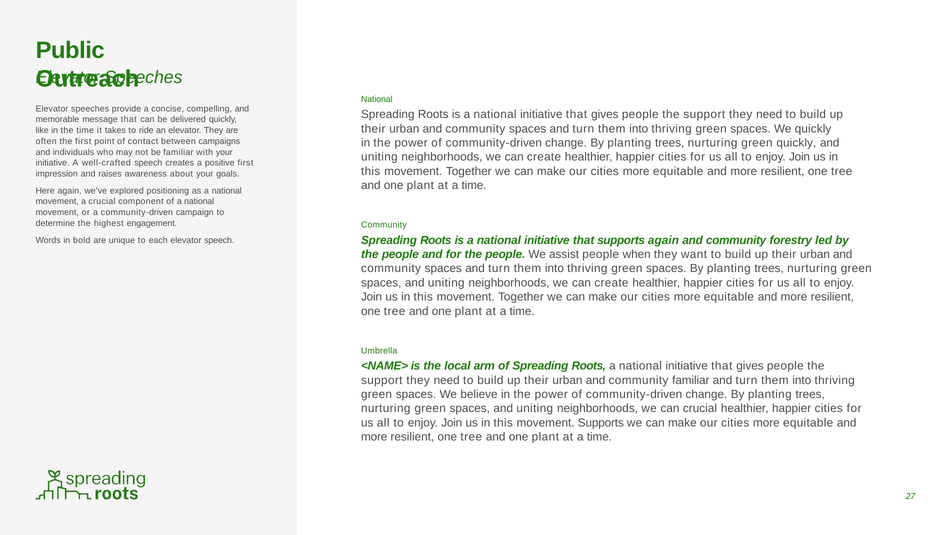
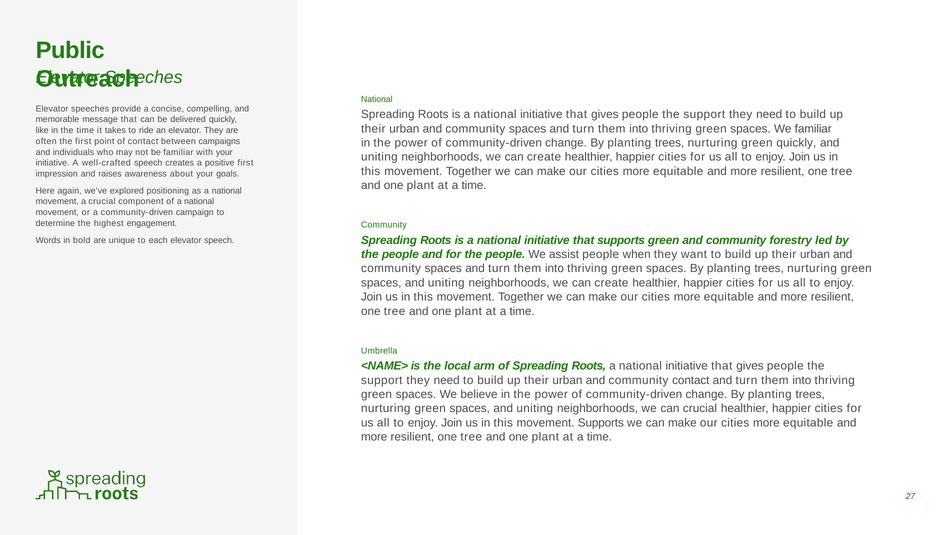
We quickly: quickly -> familiar (813, 129)
supports again: again -> green (664, 240)
community familiar: familiar -> contact (691, 380)
